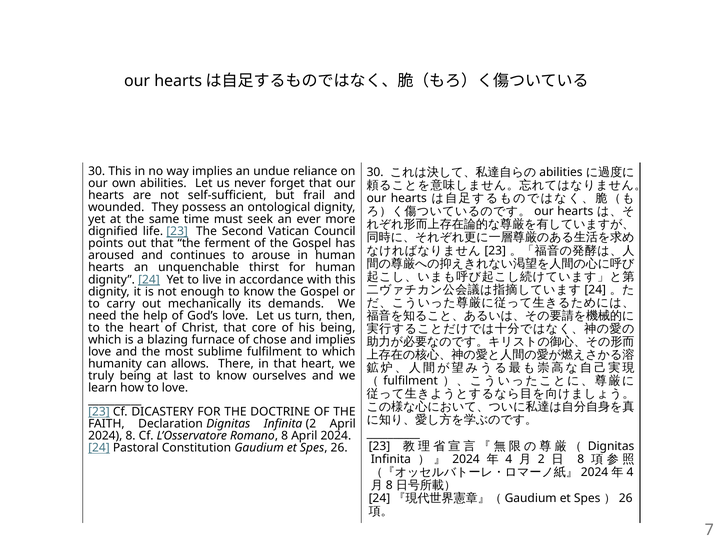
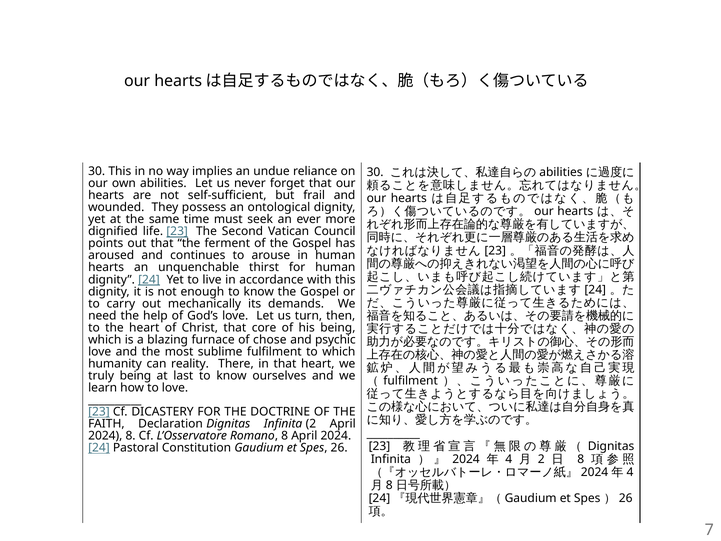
and implies: implies -> psychic (335, 339)
allows: allows -> reality (190, 363)
